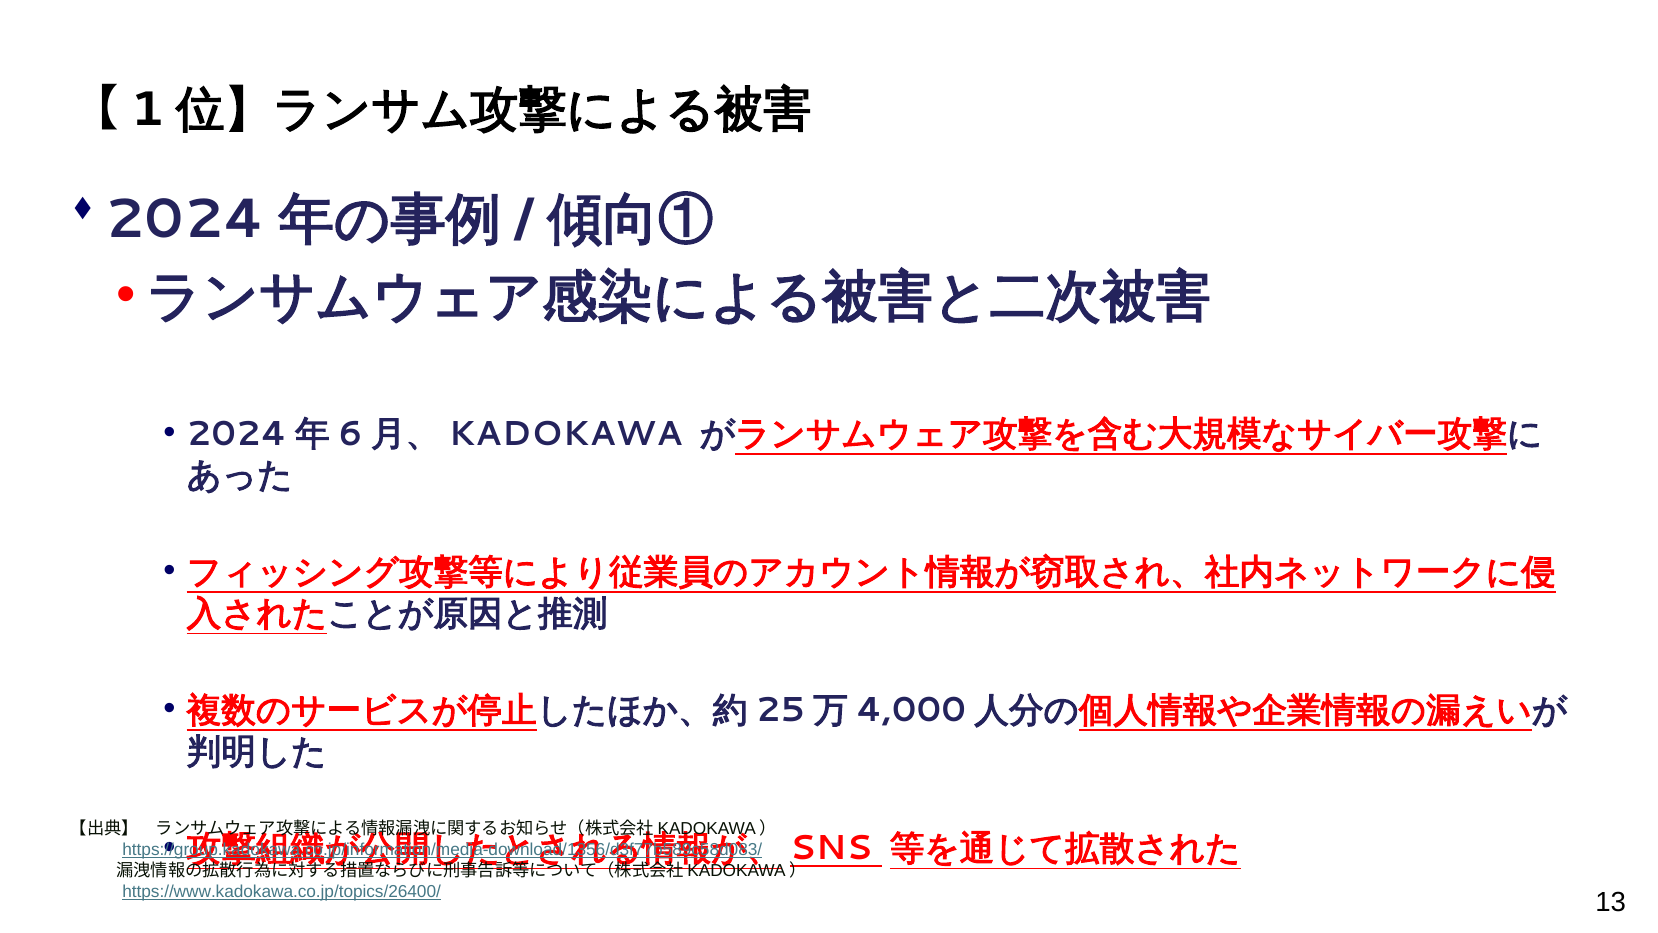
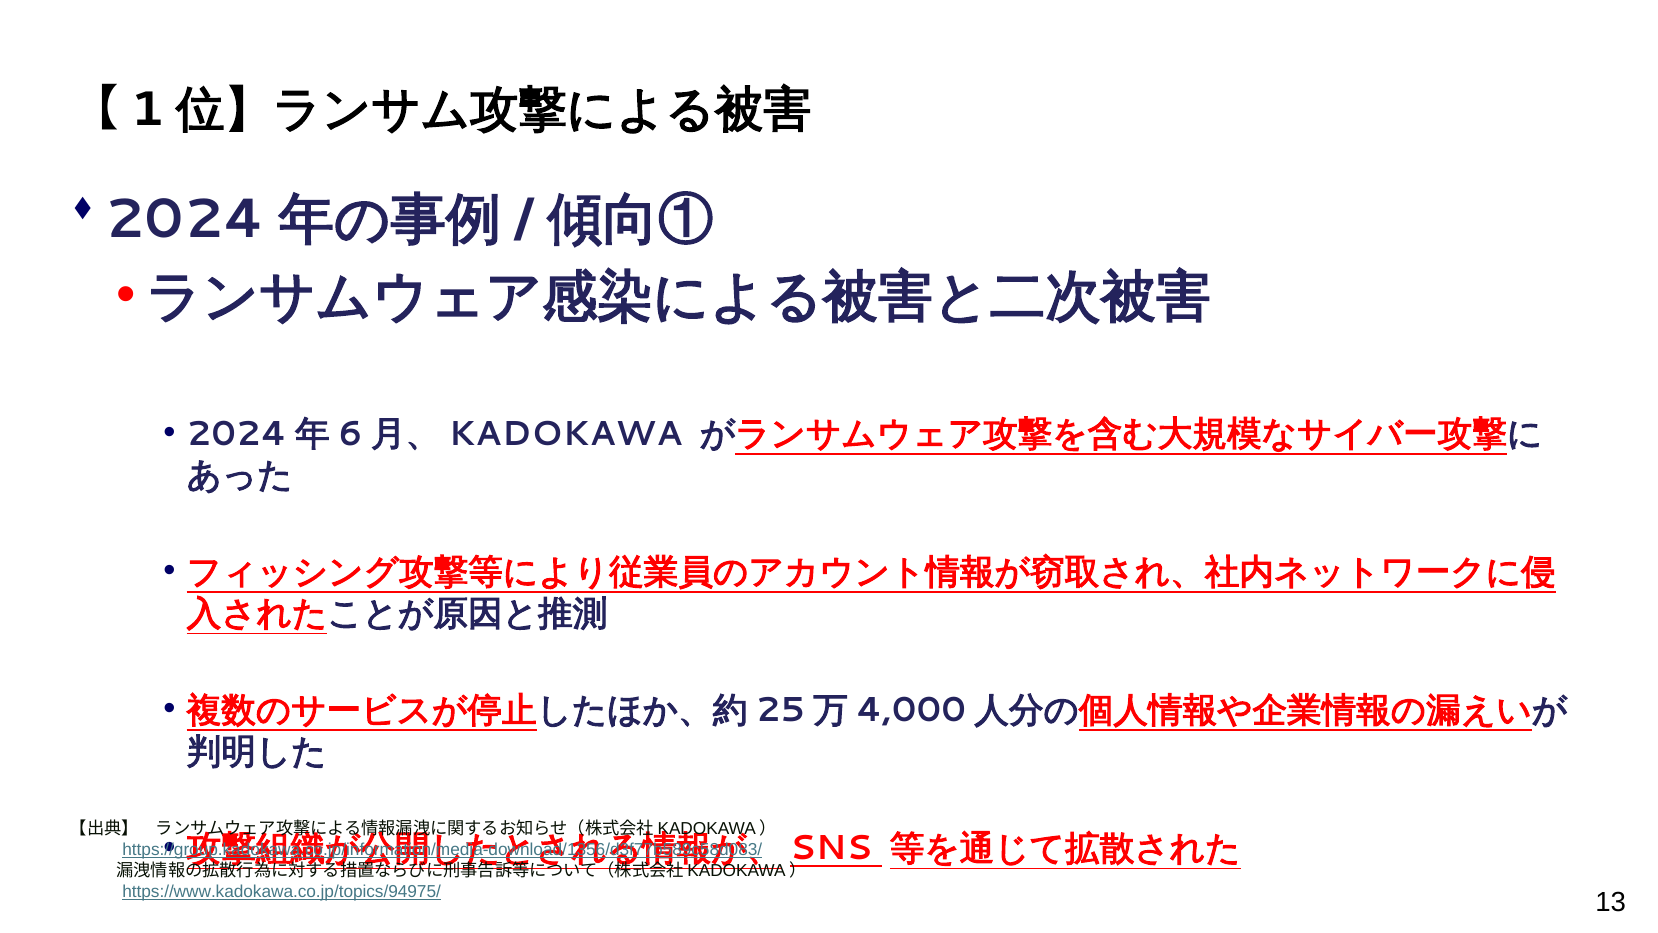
https://www.kadokawa.co.jp/topics/26400/: https://www.kadokawa.co.jp/topics/26400/ -> https://www.kadokawa.co.jp/topics/94975/ (282, 891)
